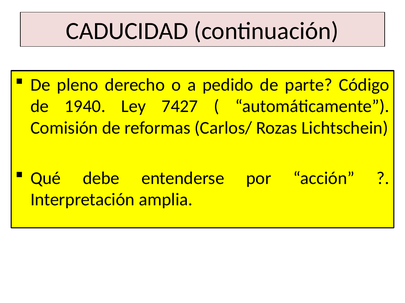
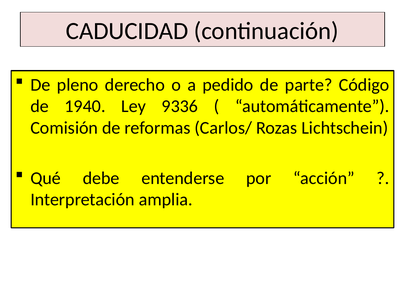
7427: 7427 -> 9336 (180, 107)
